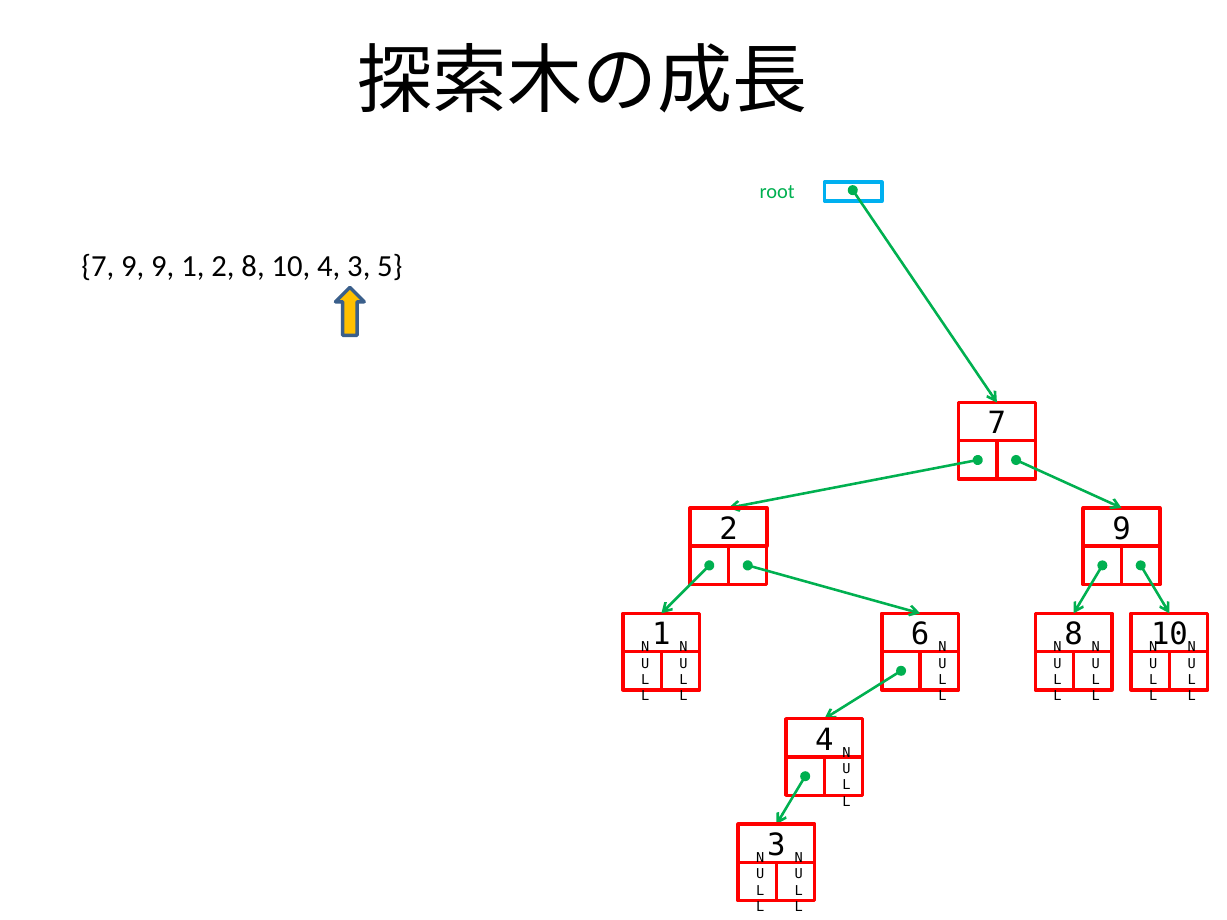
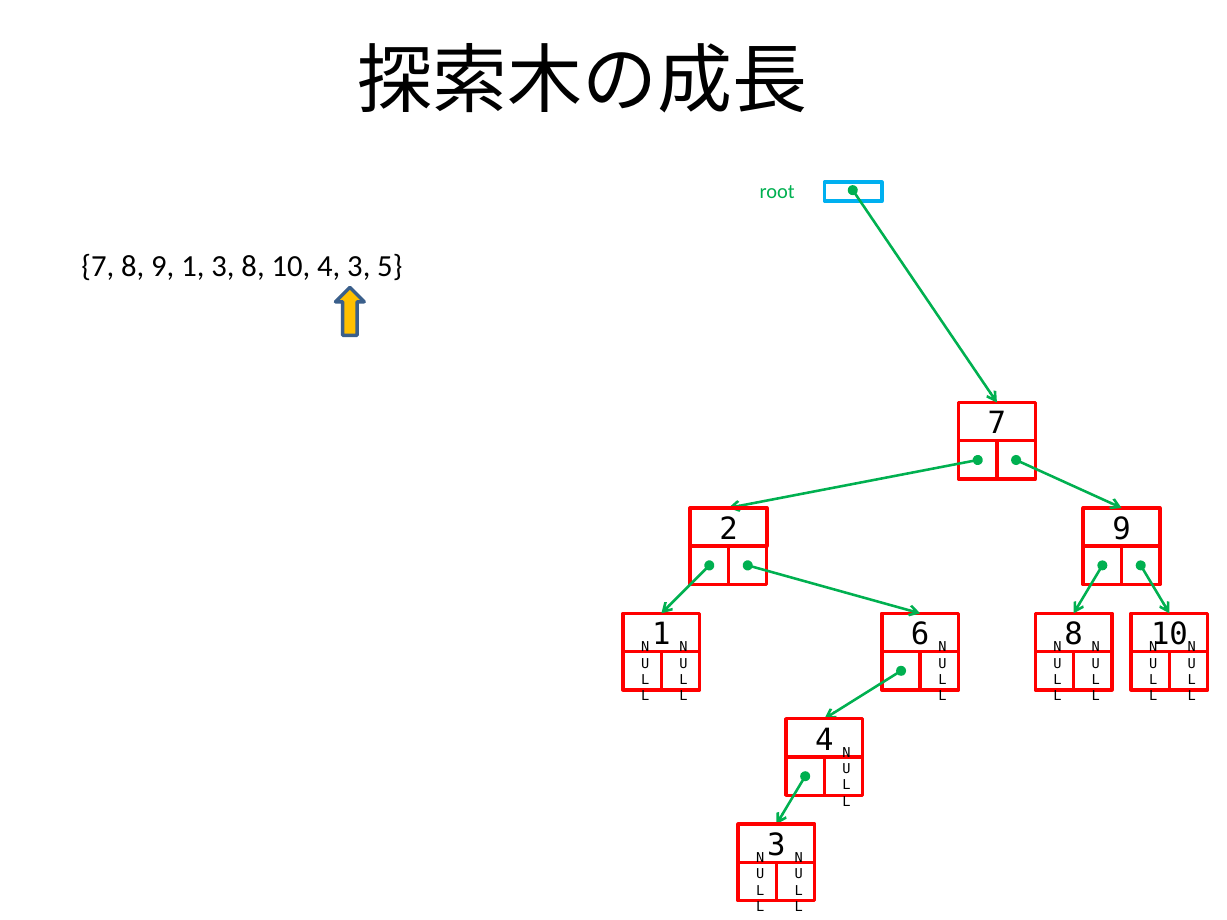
7 9: 9 -> 8 (133, 266)
1 2: 2 -> 3 (223, 266)
